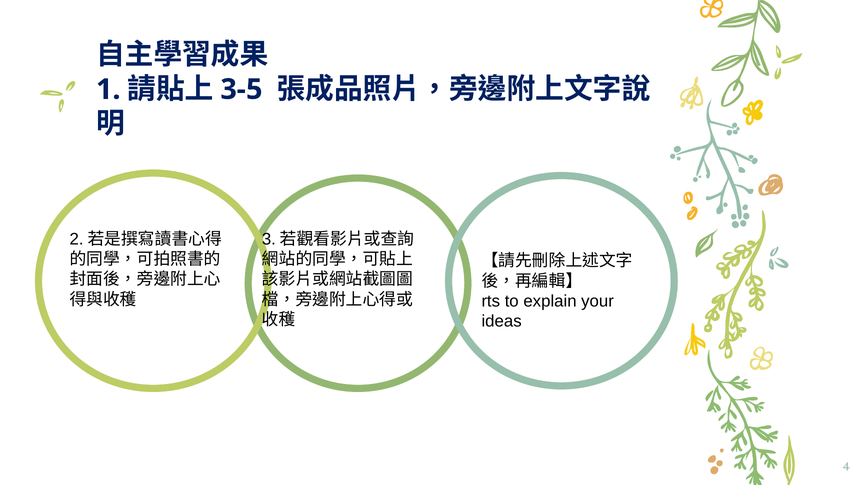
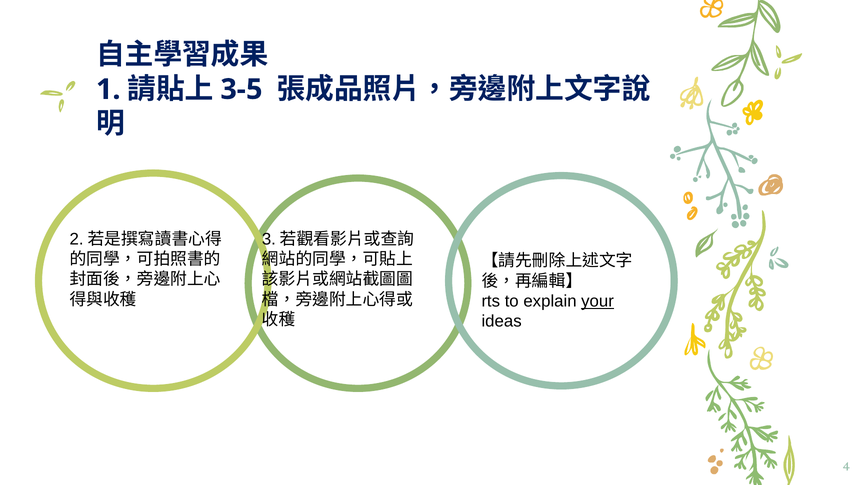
your underline: none -> present (598, 301)
